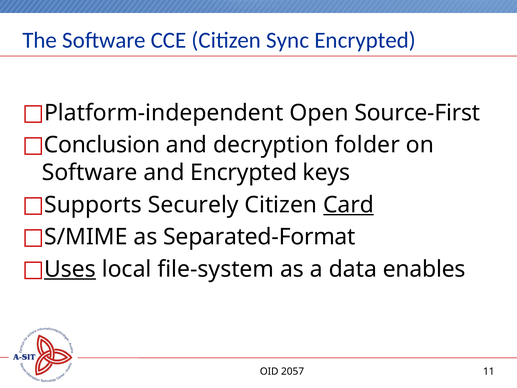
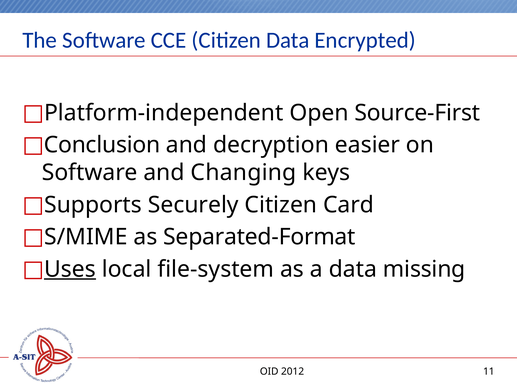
Citizen Sync: Sync -> Data (288, 40)
folder: folder -> easier (367, 145)
and Encrypted: Encrypted -> Changing (244, 173)
Card underline: present -> none (349, 205)
enables: enables -> missing (424, 269)
2057: 2057 -> 2012 (293, 371)
